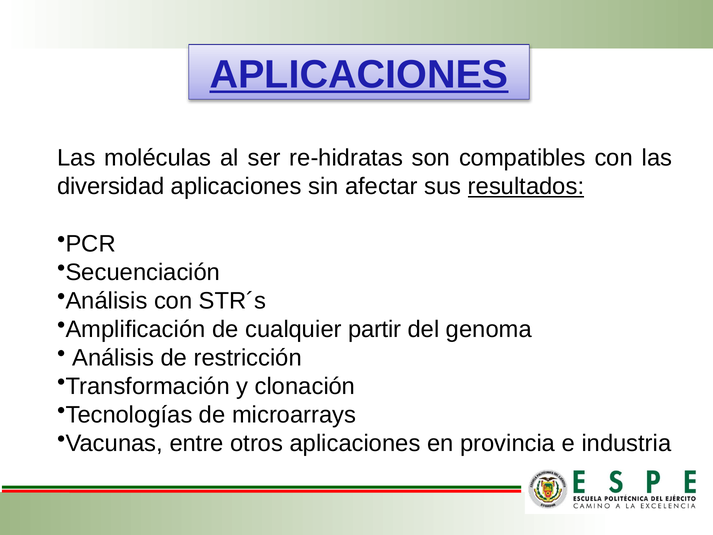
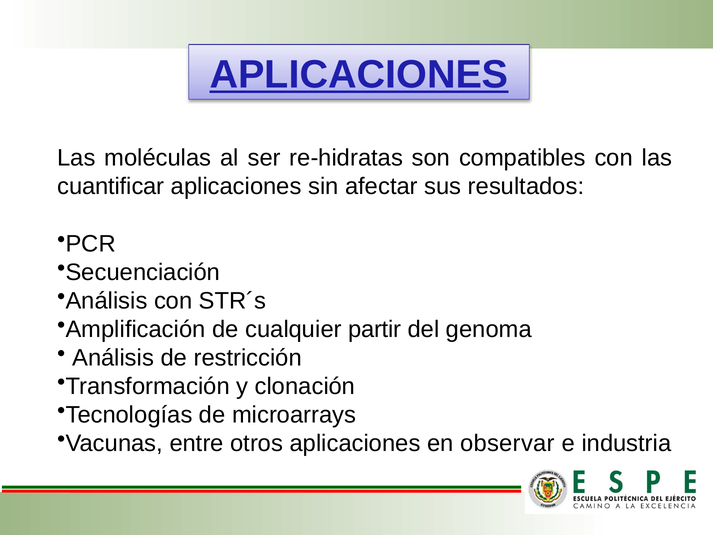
diversidad: diversidad -> cuantificar (111, 187)
resultados underline: present -> none (526, 187)
provincia: provincia -> observar (507, 443)
